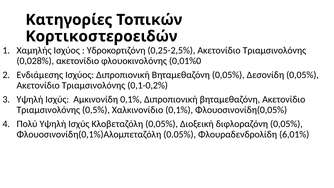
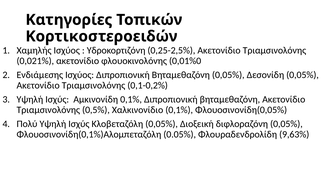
0,028%: 0,028% -> 0,021% (35, 61)
6,01%: 6,01% -> 9,63% (294, 134)
